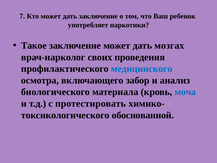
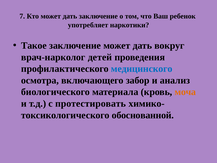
мозгах: мозгах -> вокруг (169, 46)
своих: своих -> детей (100, 57)
моча colour: blue -> orange (185, 92)
